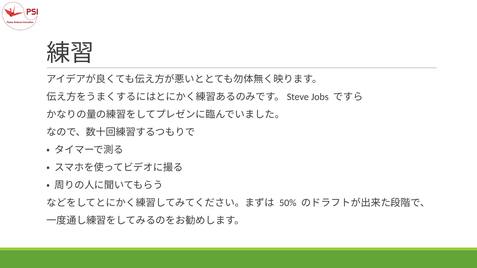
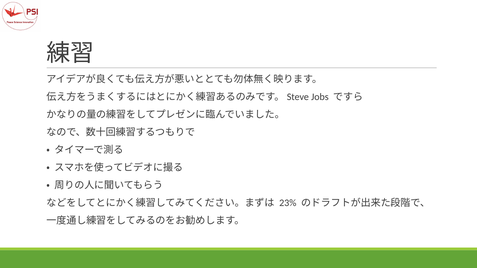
50%: 50% -> 23% (288, 203)
